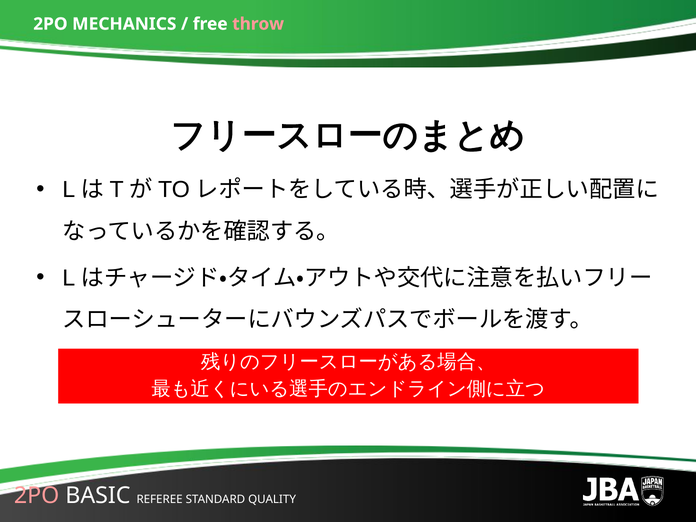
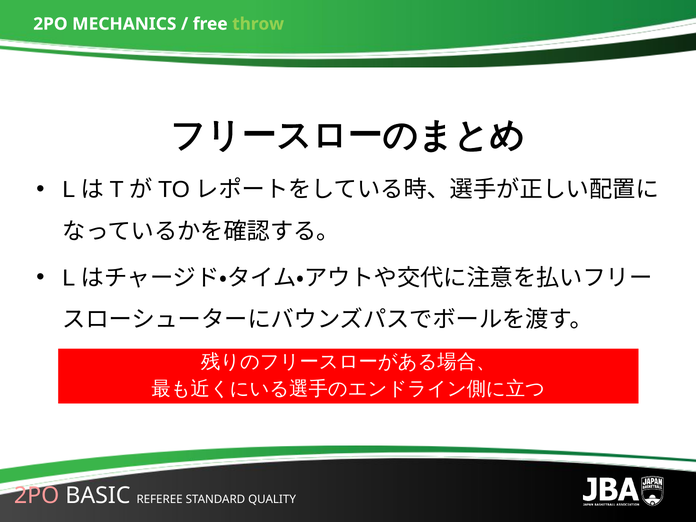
throw colour: pink -> light green (258, 24)
